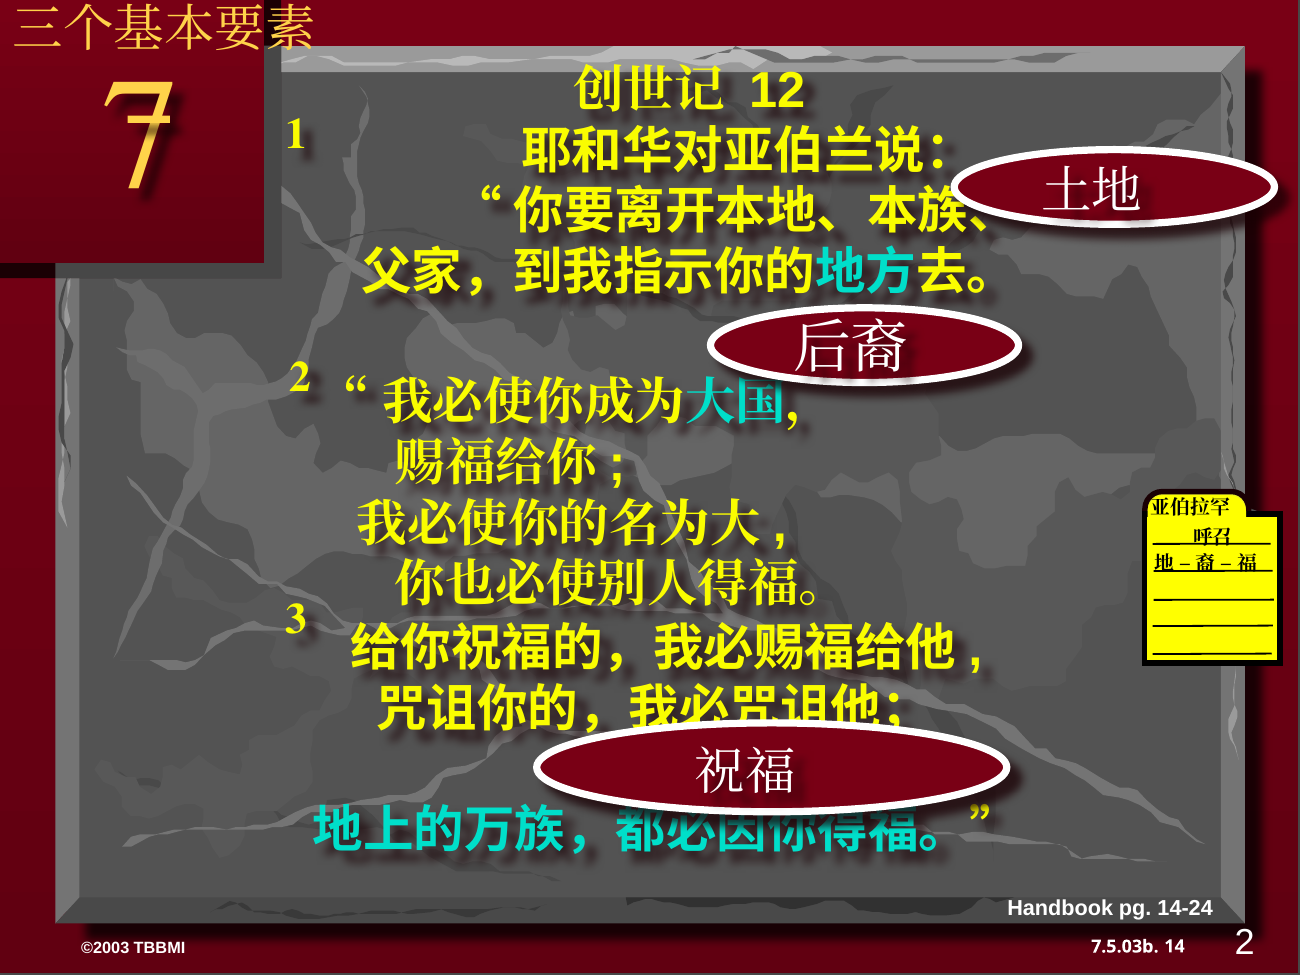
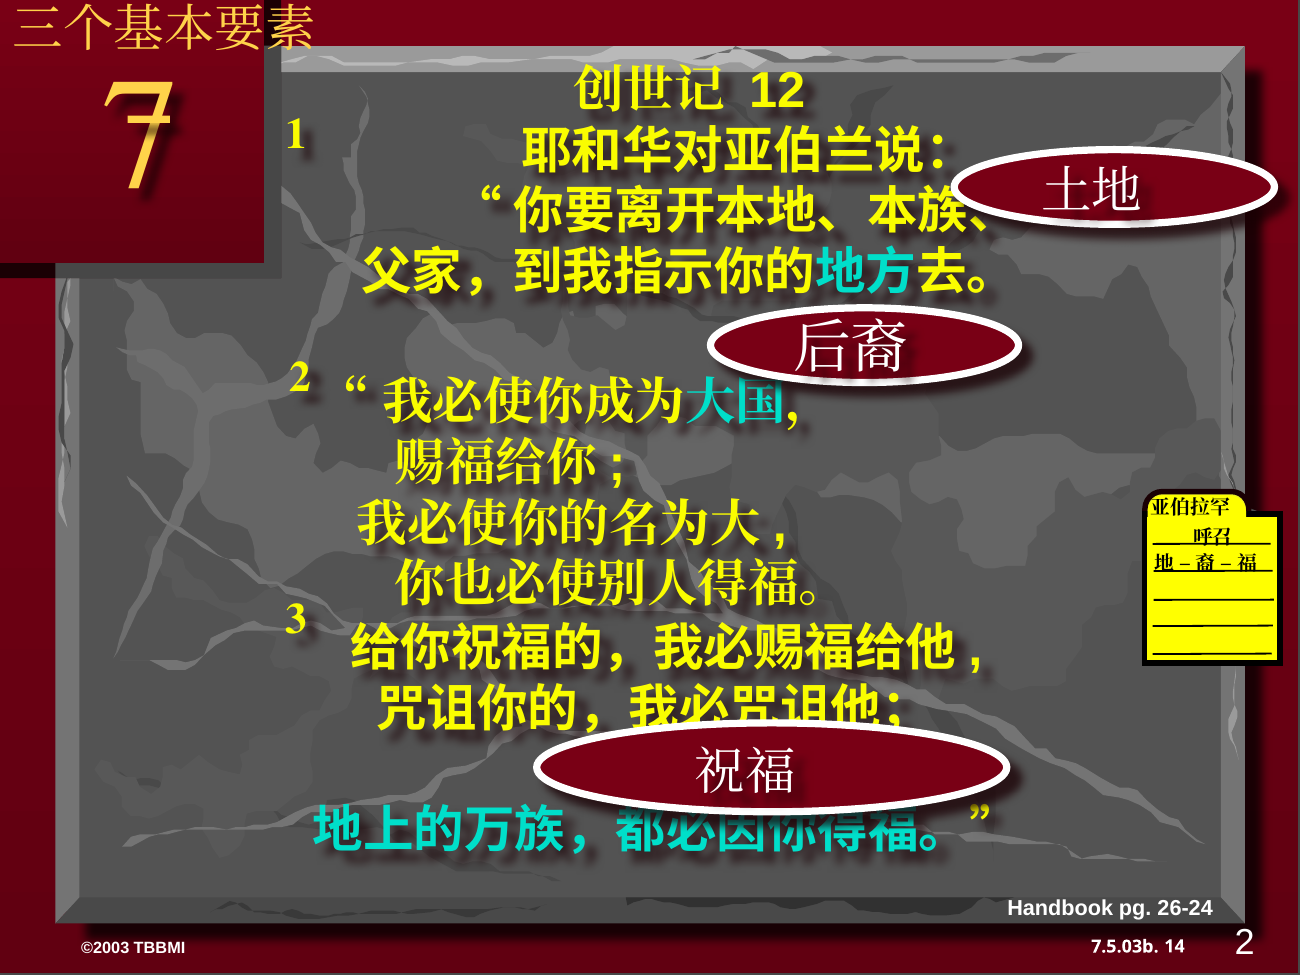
14-24: 14-24 -> 26-24 (1185, 908)
